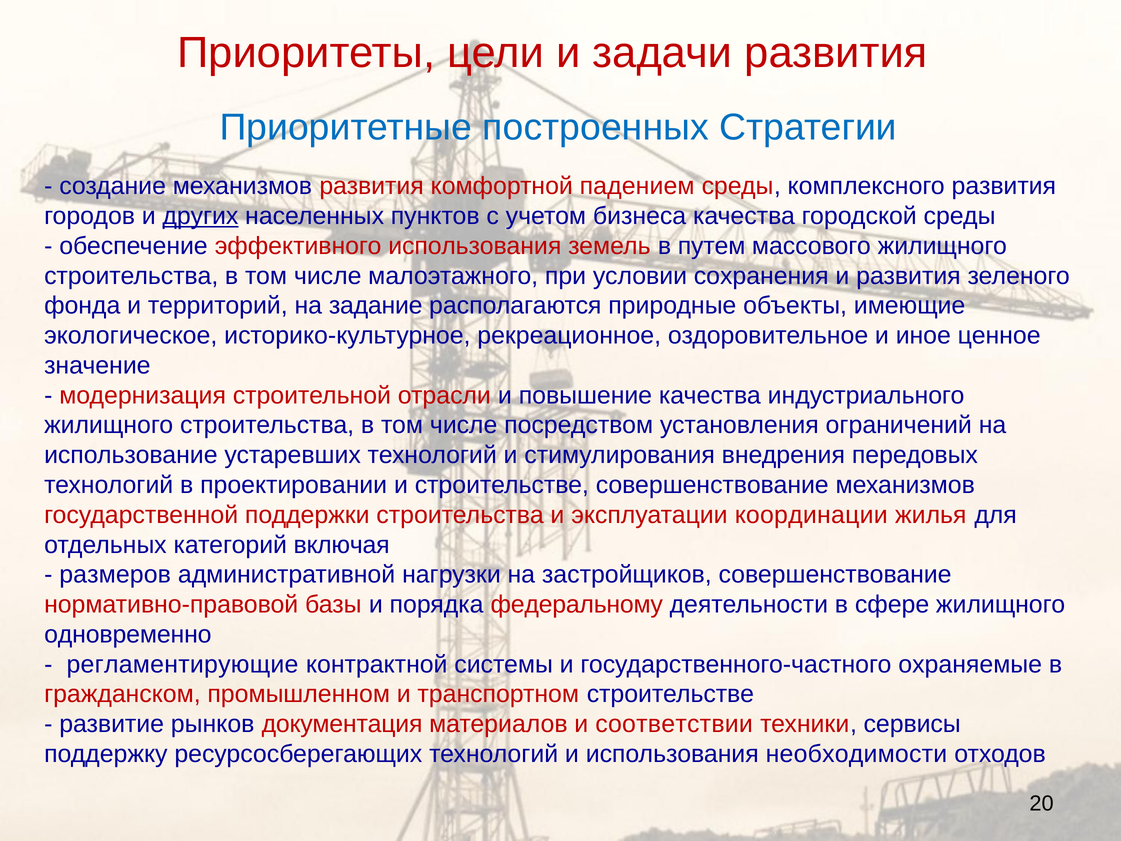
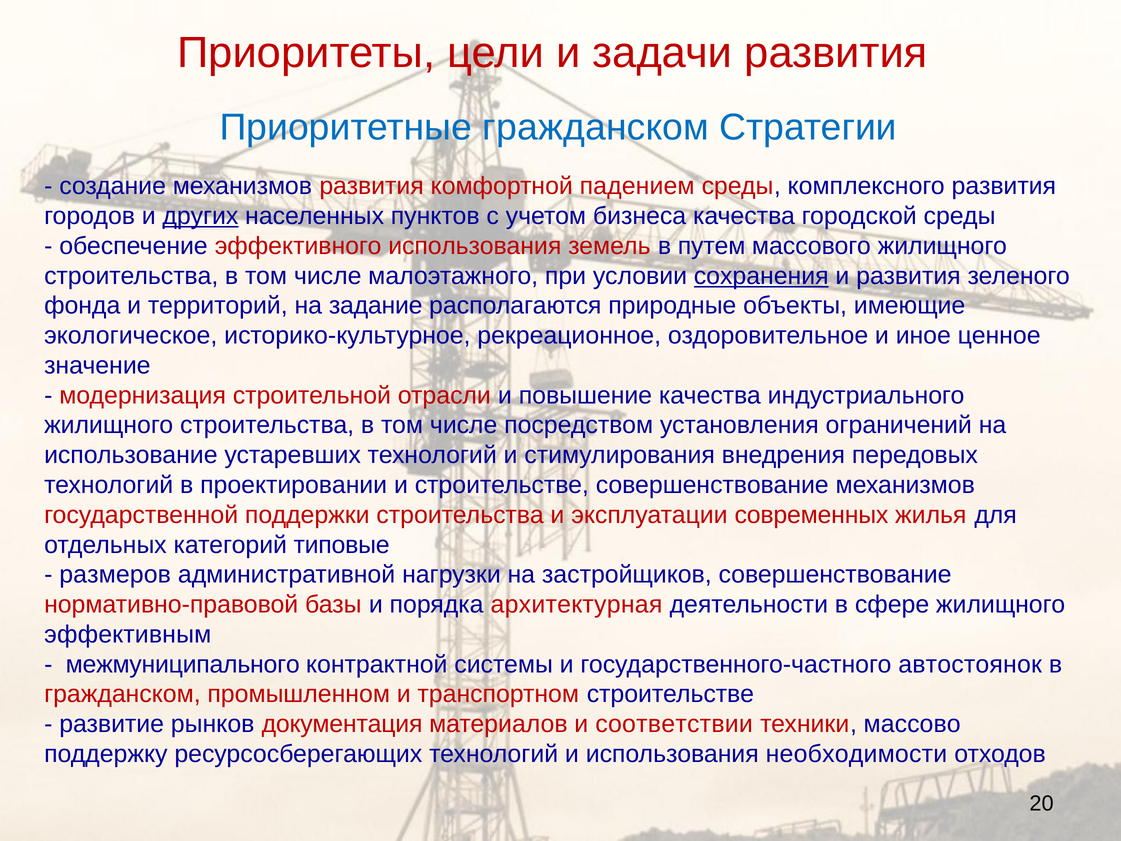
Приоритетные построенных: построенных -> гражданском (596, 128)
сохранения underline: none -> present (761, 276)
координации: координации -> современных (811, 515)
включая: включая -> типовые (342, 545)
федеральному: федеральному -> архитектурная (576, 604)
одновременно: одновременно -> эффективным (128, 634)
регламентирующие: регламентирующие -> межмуниципального (183, 664)
охраняемые: охраняемые -> автостоянок (970, 664)
сервисы: сервисы -> массово (912, 724)
